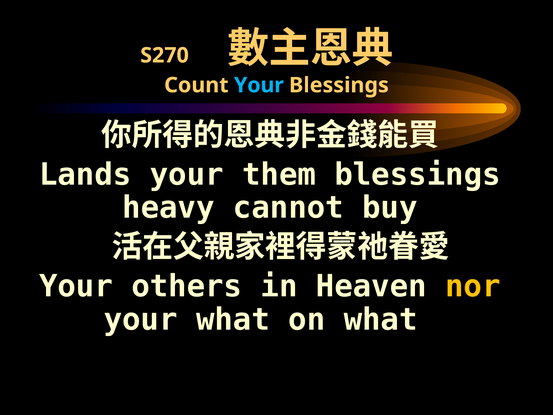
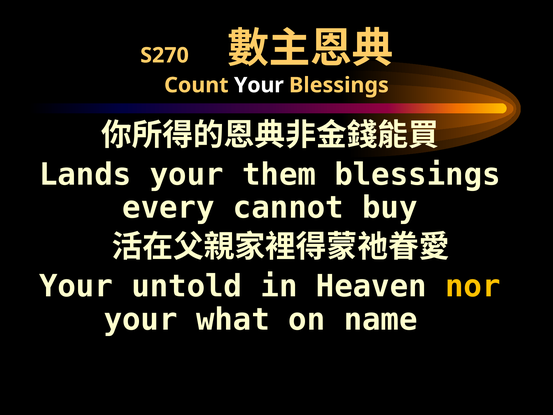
Your colour: light blue -> white (259, 85)
heavy: heavy -> every (168, 208)
others: others -> untold (187, 286)
on what: what -> name (381, 319)
